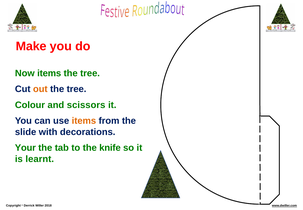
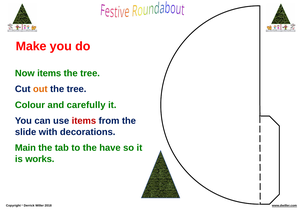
scissors: scissors -> carefully (86, 105)
items colour: orange -> red (84, 121)
Your: Your -> Main (25, 148)
knife: knife -> have (110, 148)
learnt: learnt -> works (40, 159)
